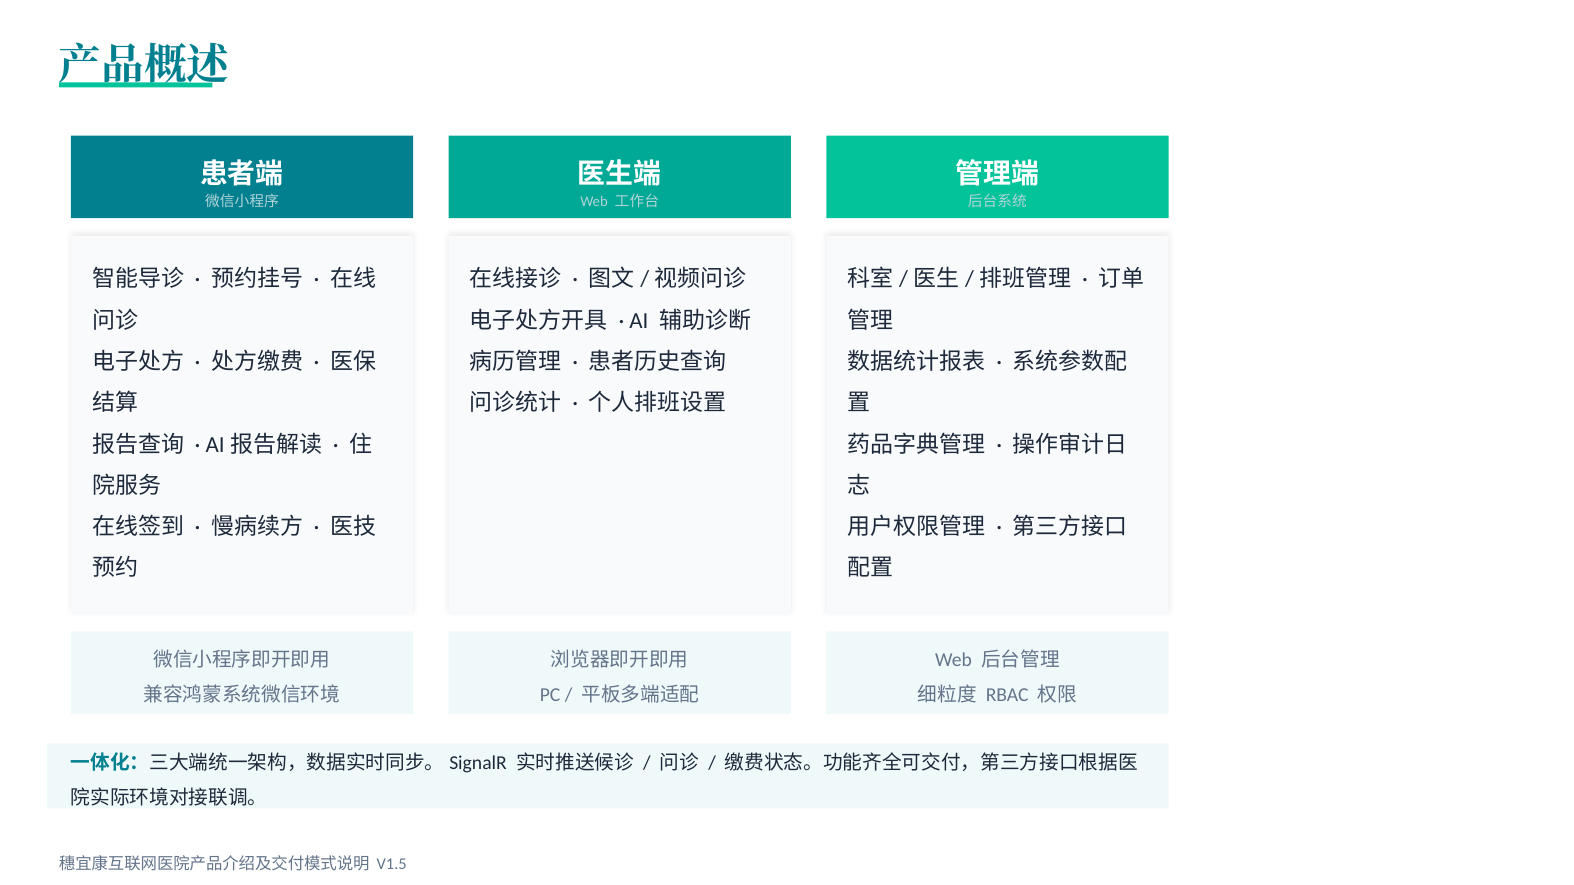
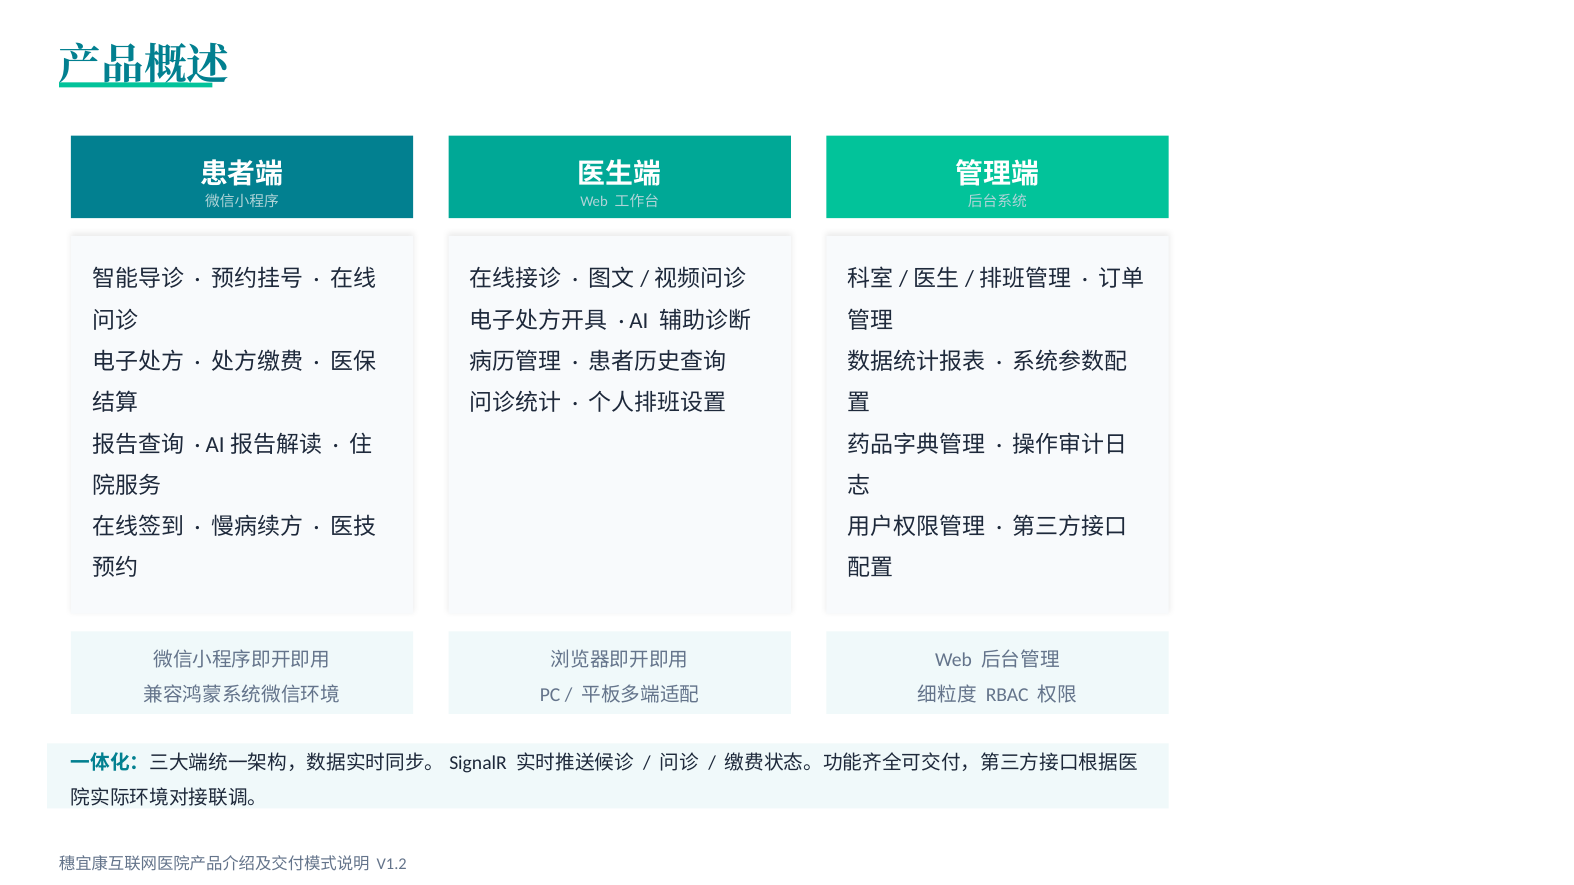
V1.5: V1.5 -> V1.2 (392, 865)
